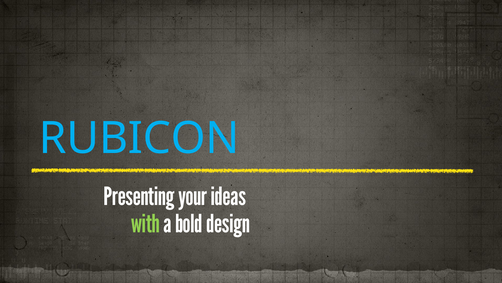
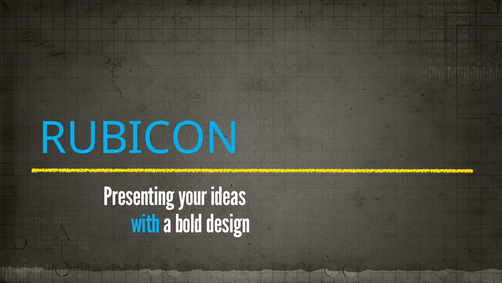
with colour: light green -> light blue (145, 224)
